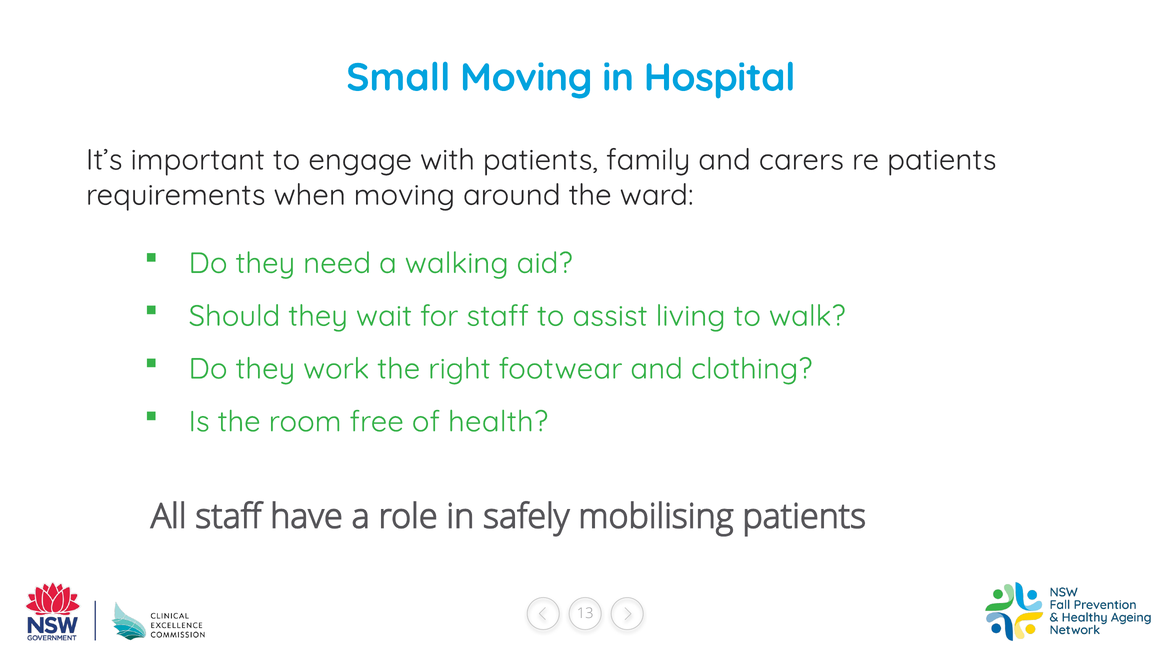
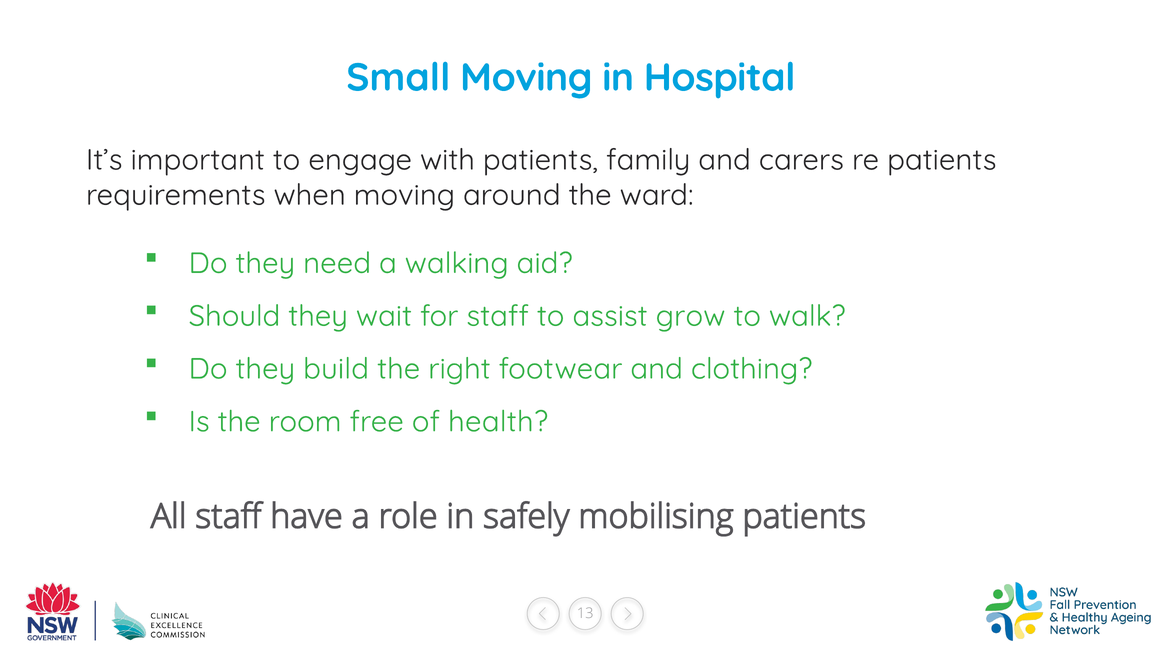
living: living -> grow (690, 316)
work: work -> build (336, 369)
